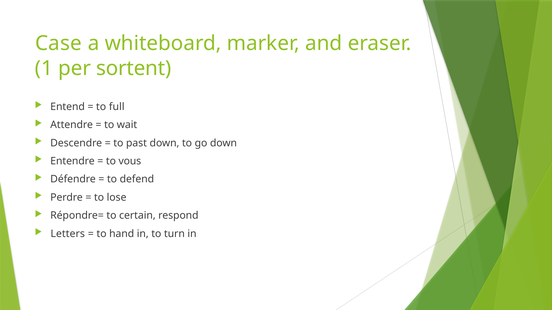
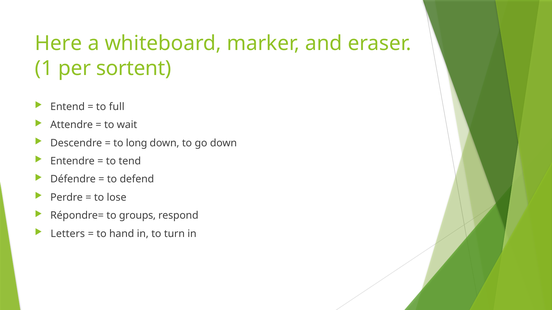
Case: Case -> Here (59, 44)
past: past -> long (137, 143)
vous: vous -> tend (130, 161)
certain: certain -> groups (137, 216)
